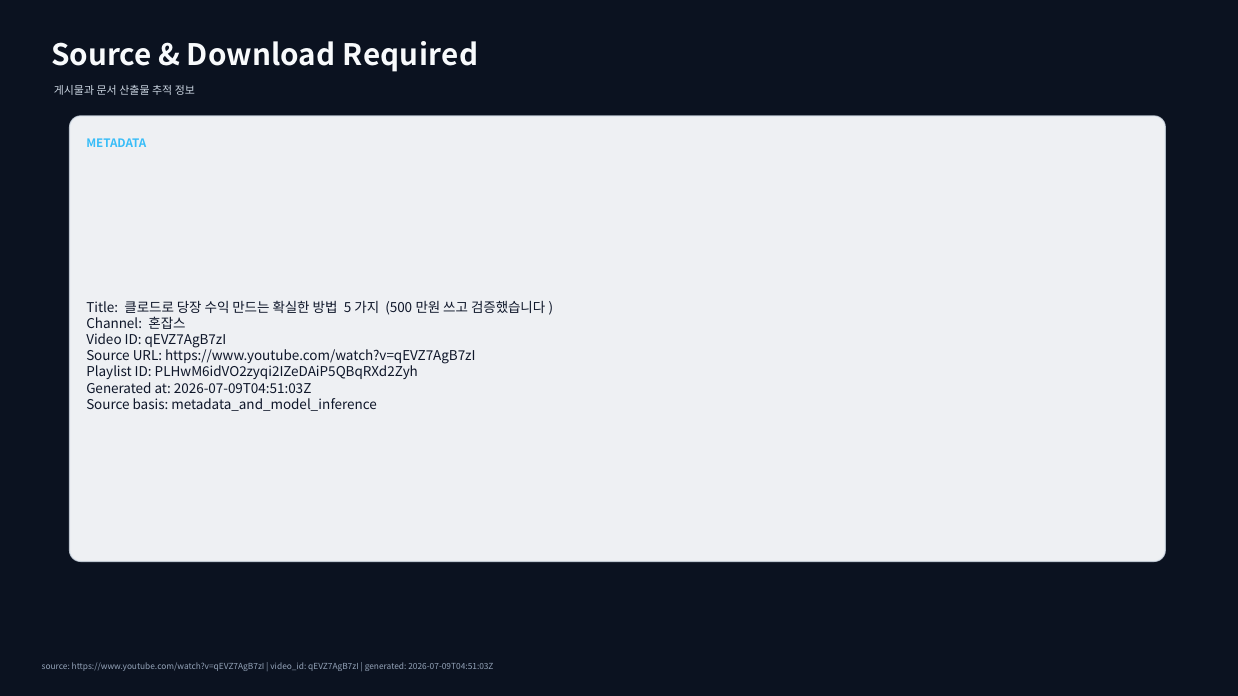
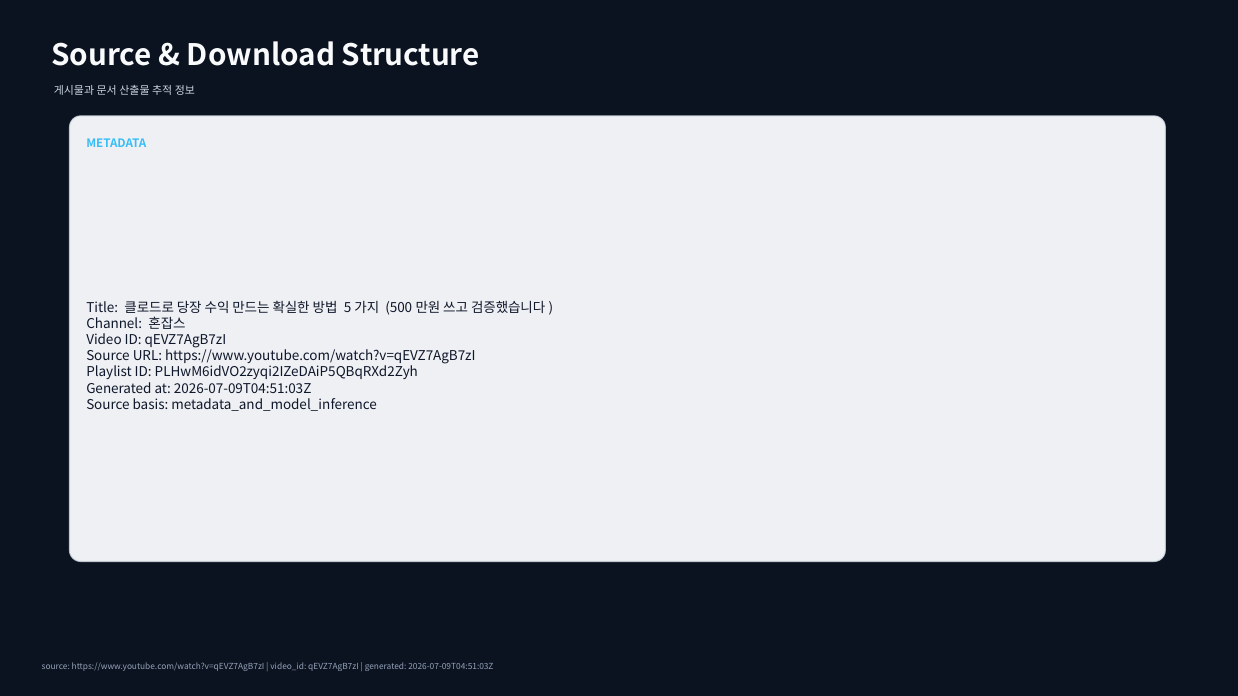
Required: Required -> Structure (411, 55)
